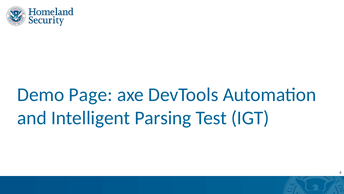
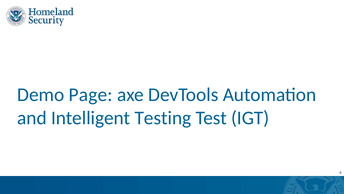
Parsing: Parsing -> Testing (163, 118)
